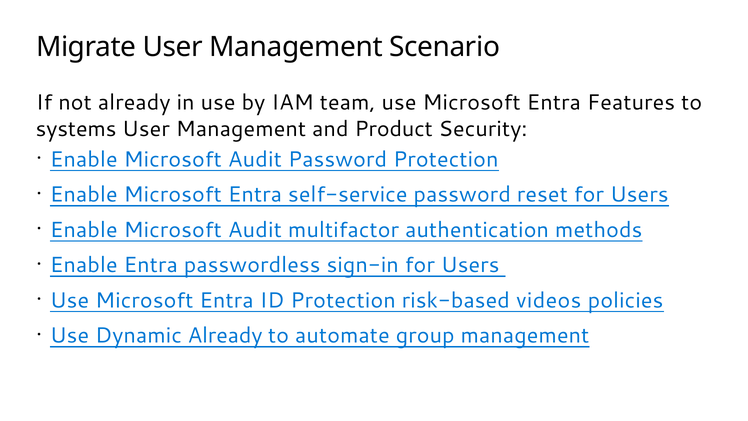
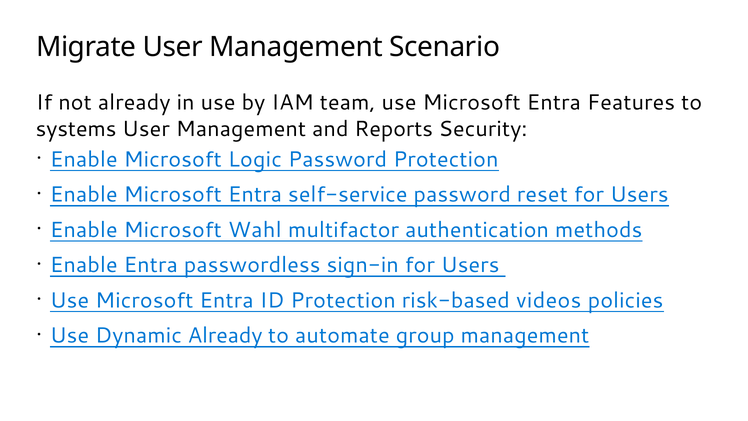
Product: Product -> Reports (394, 129)
Audit: Audit -> Logic (255, 159)
Audit: Audit -> Wahl (255, 230)
